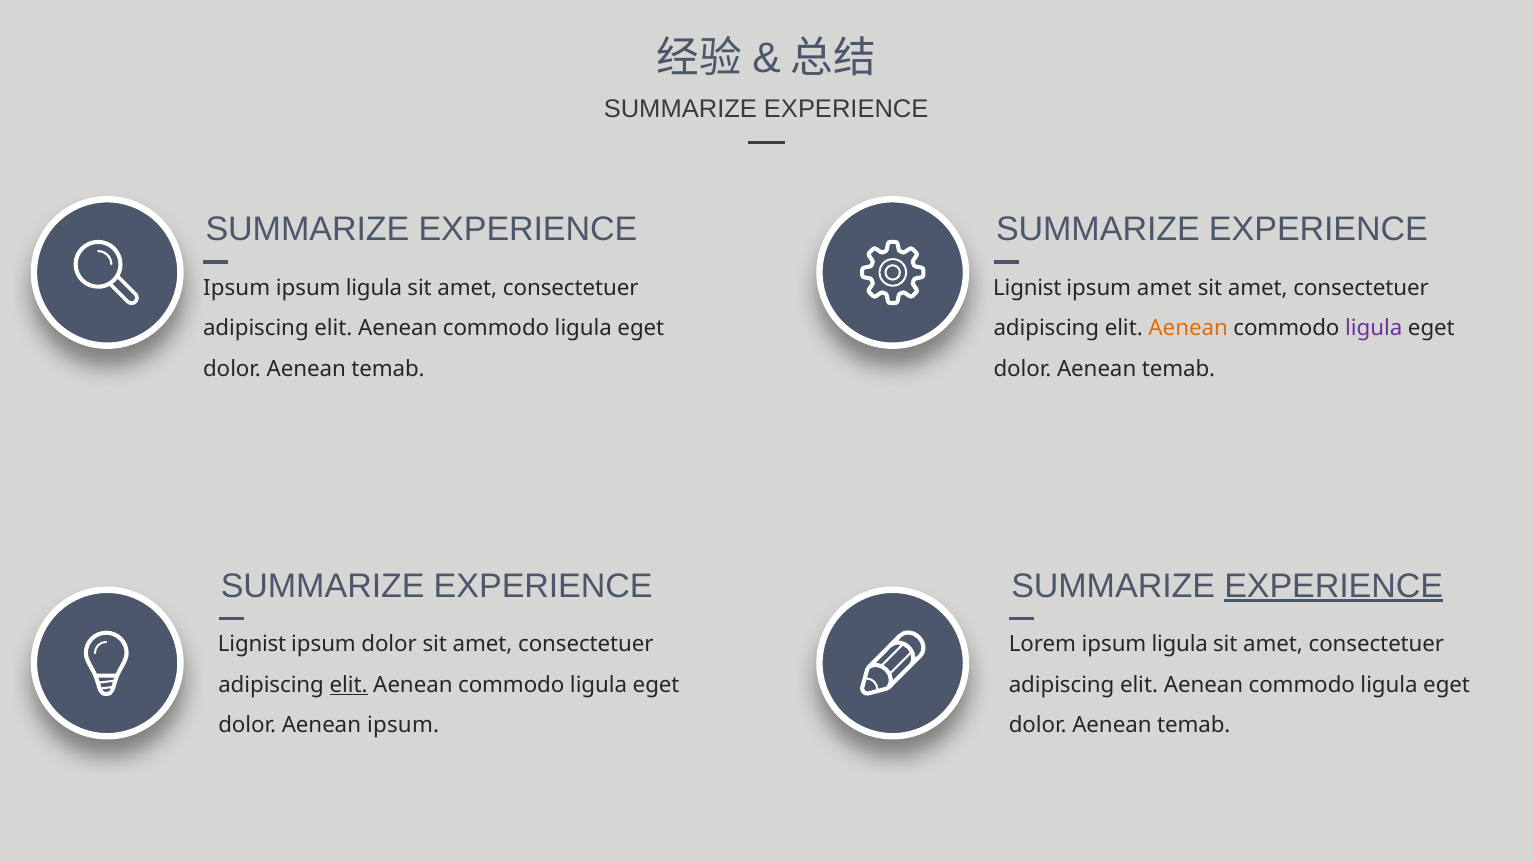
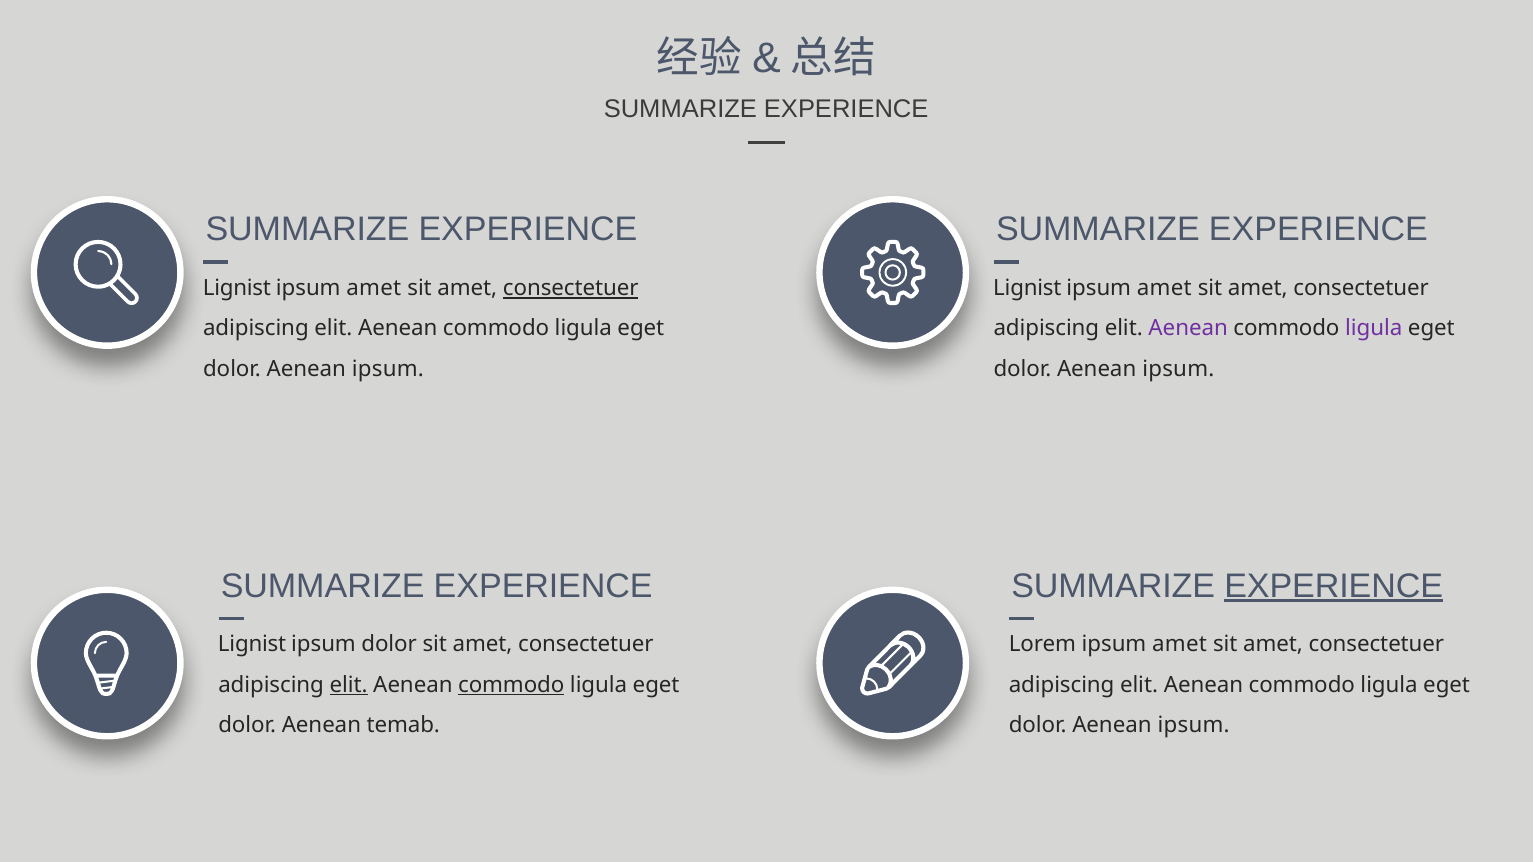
Ipsum: Ipsum -> Lignist (237, 288)
ligula: ligula -> amet (374, 288)
consectetuer underline: none -> present (571, 288)
Aenean colour: orange -> purple (1188, 329)
temab: temab -> ipsum (388, 369)
temab: temab -> ipsum (1178, 369)
Lorem ipsum ligula: ligula -> amet (1180, 645)
commodo underline: none -> present (511, 685)
Aenean ipsum: ipsum -> temab (403, 725)
temab: temab -> ipsum (1194, 725)
